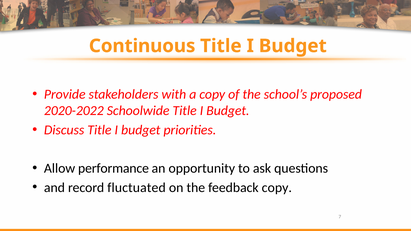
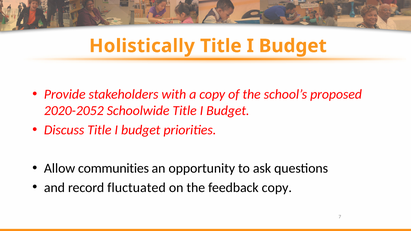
Continuous: Continuous -> Holistically (142, 46)
2020-2022: 2020-2022 -> 2020-2052 (74, 111)
performance: performance -> communities (113, 168)
